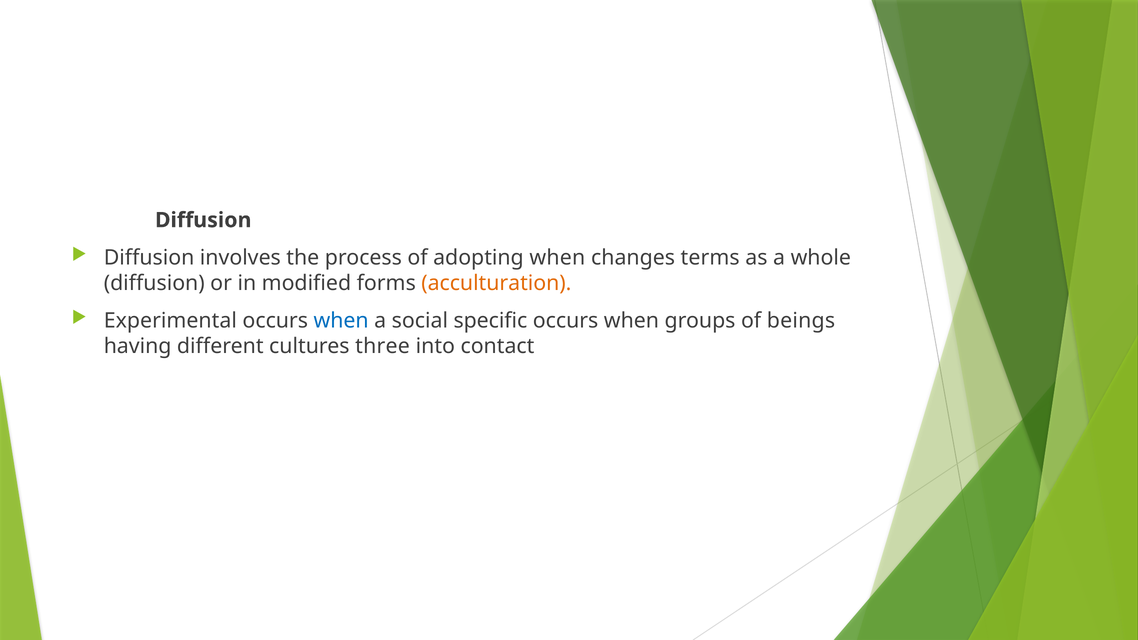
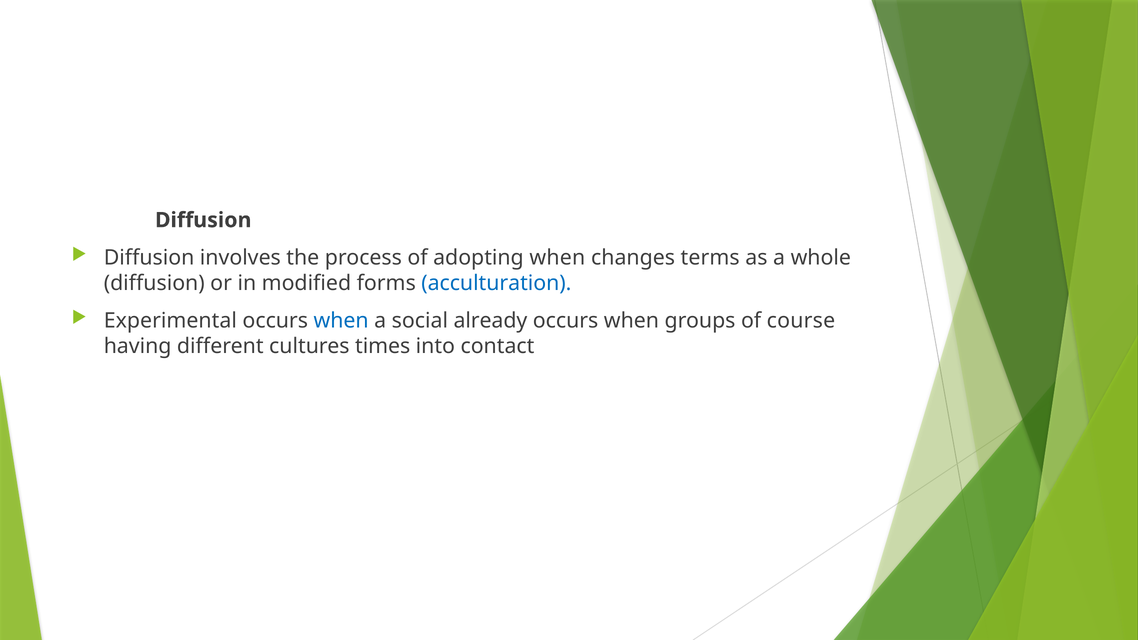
acculturation colour: orange -> blue (496, 283)
specific: specific -> already (490, 321)
beings: beings -> course (801, 321)
three: three -> times (383, 346)
